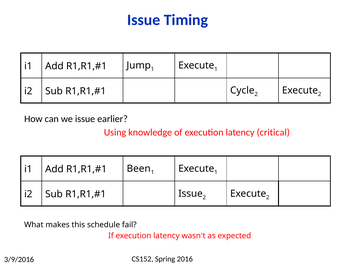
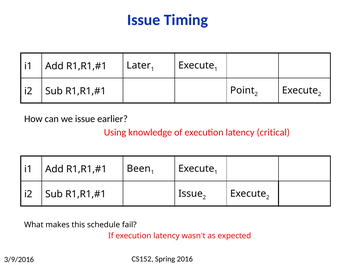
Jump: Jump -> Later (139, 66)
Cycle: Cycle -> Point (242, 91)
